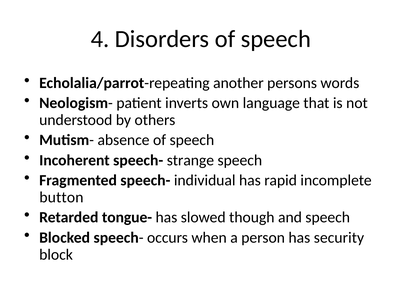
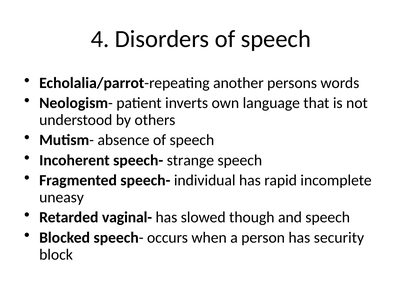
button: button -> uneasy (62, 197)
tongue-: tongue- -> vaginal- (127, 217)
